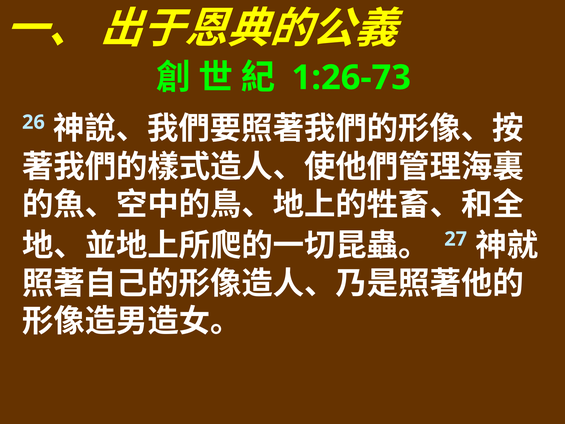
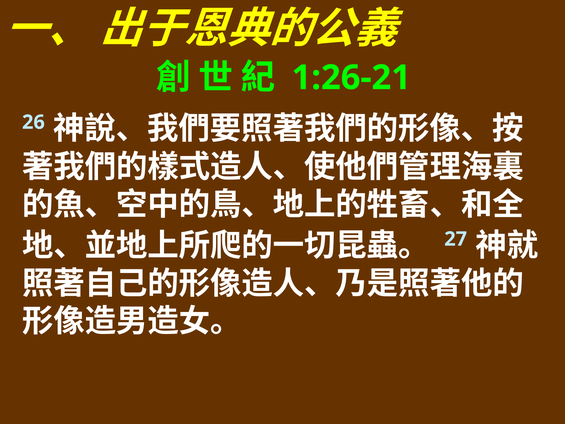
1:26-73: 1:26-73 -> 1:26-21 (351, 78)
